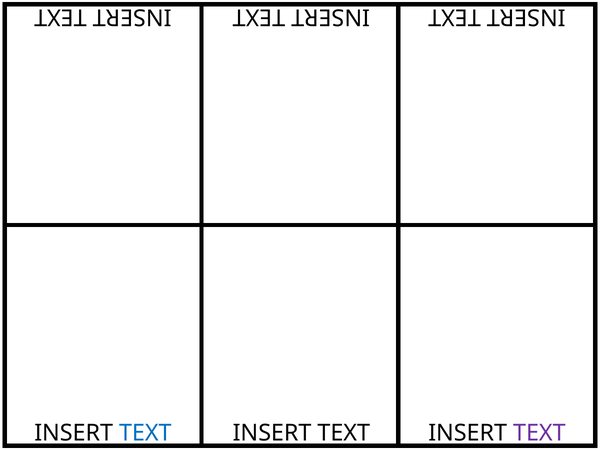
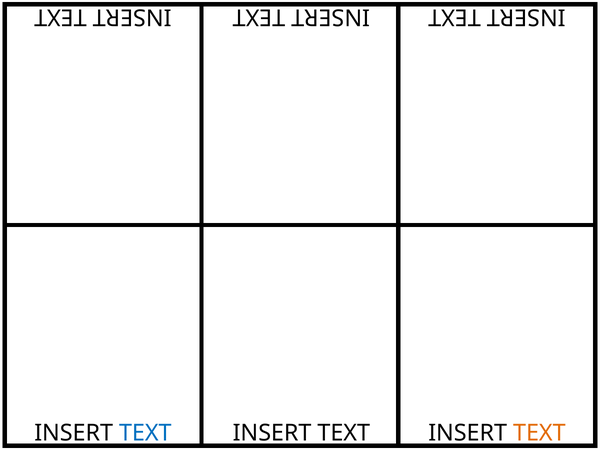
TEXT colour: purple -> orange (539, 433)
